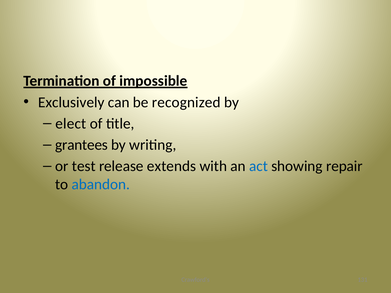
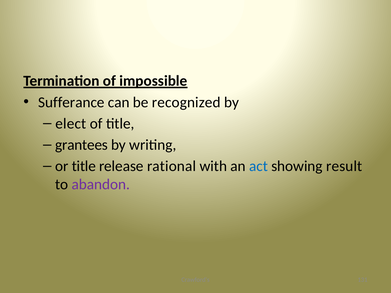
Exclusively: Exclusively -> Sufferance (71, 102)
or test: test -> title (84, 166)
extends: extends -> rational (172, 166)
repair: repair -> result (344, 166)
abandon colour: blue -> purple (101, 185)
